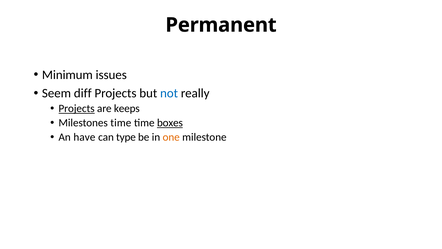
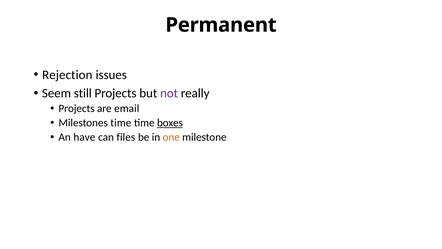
Minimum: Minimum -> Rejection (67, 75)
diff: diff -> still (83, 93)
not colour: blue -> purple (169, 93)
Projects underline: present -> none (77, 108)
keeps: keeps -> email (127, 108)
type: type -> files (126, 137)
